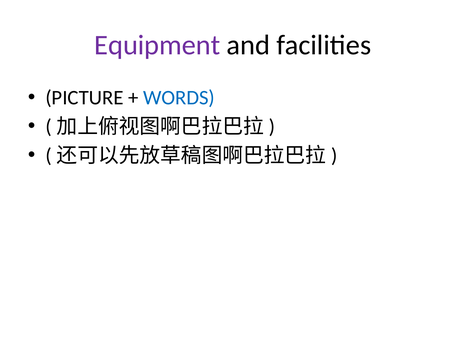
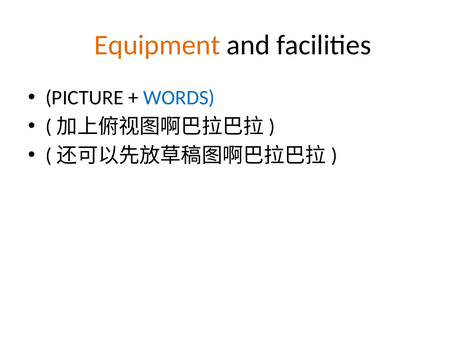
Equipment colour: purple -> orange (157, 45)
